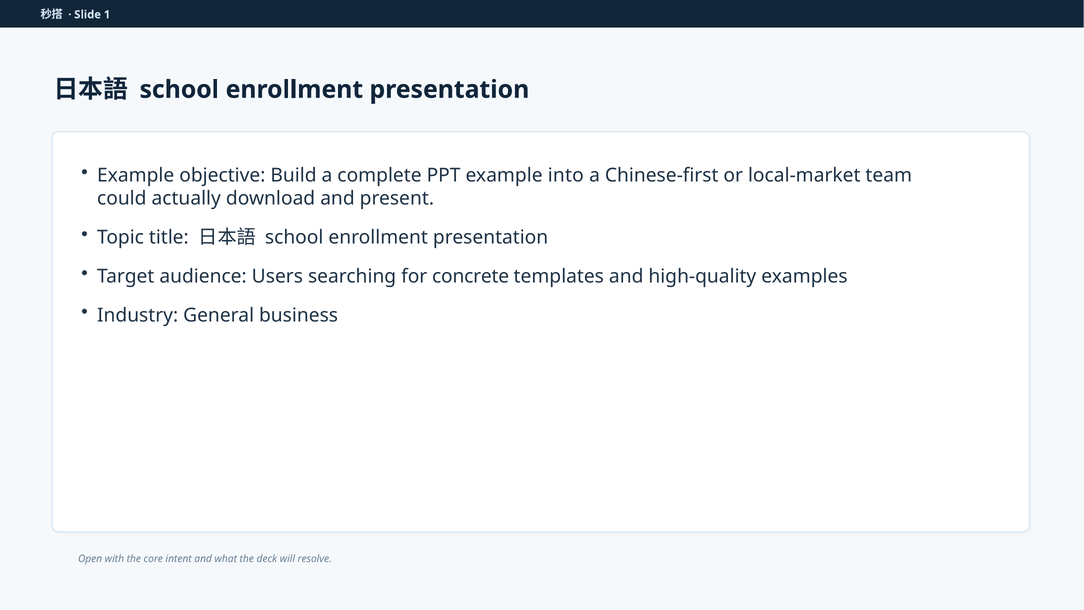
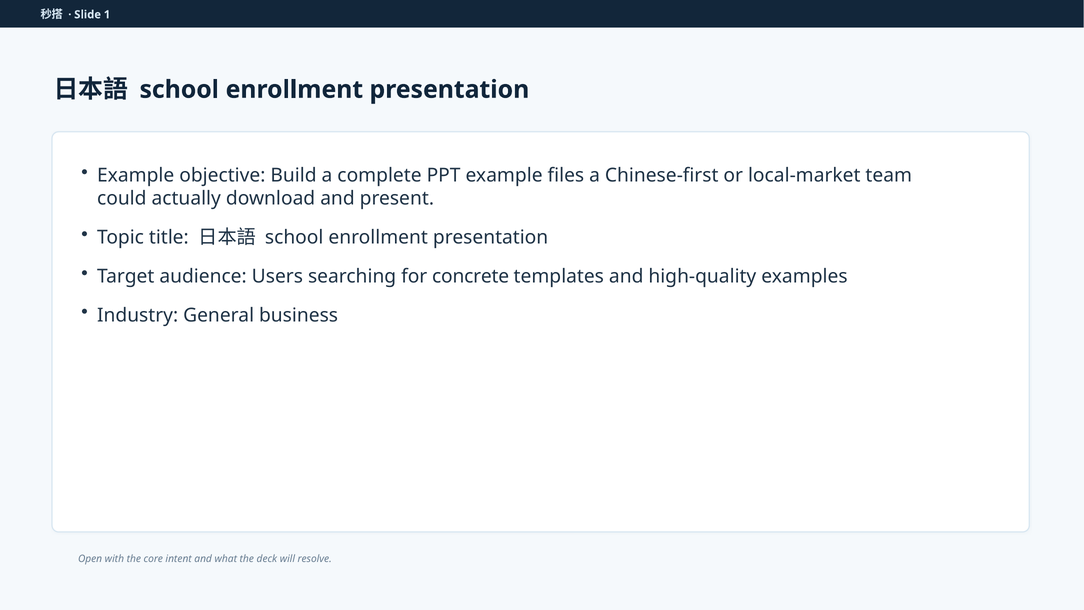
into: into -> files (566, 175)
